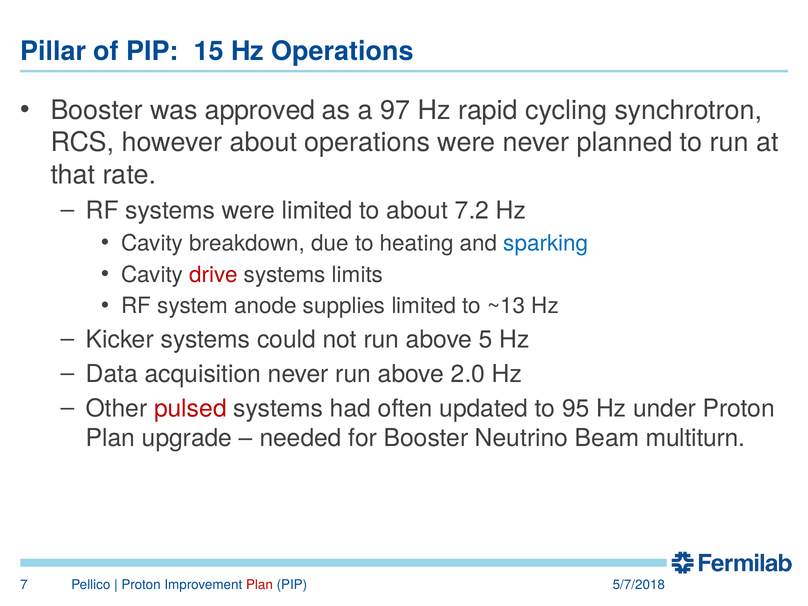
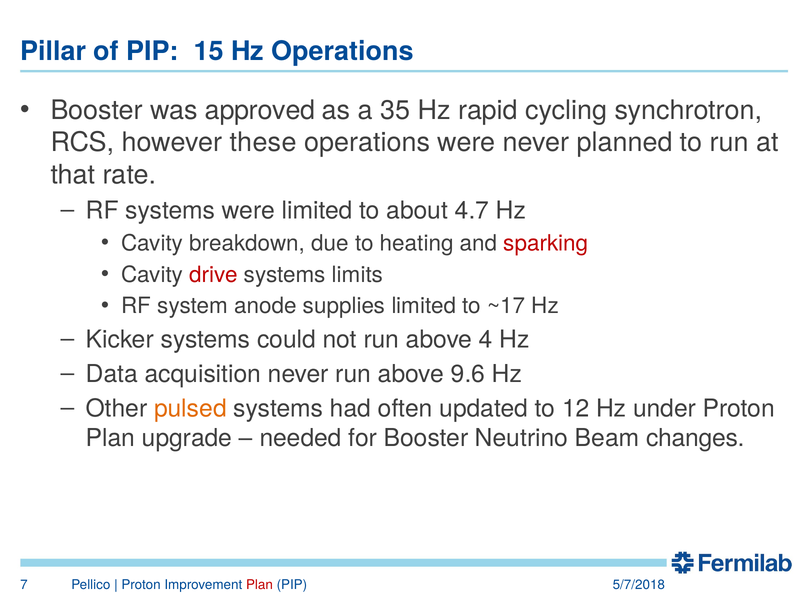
97: 97 -> 35 (395, 110)
however about: about -> these (263, 143)
7.2: 7.2 -> 4.7 (472, 211)
sparking colour: blue -> red (546, 243)
~13: ~13 -> ~17 (506, 306)
5: 5 -> 4 (486, 339)
2.0: 2.0 -> 9.6 (468, 374)
pulsed colour: red -> orange (190, 409)
95: 95 -> 12 (576, 409)
multiturn: multiturn -> changes (695, 438)
